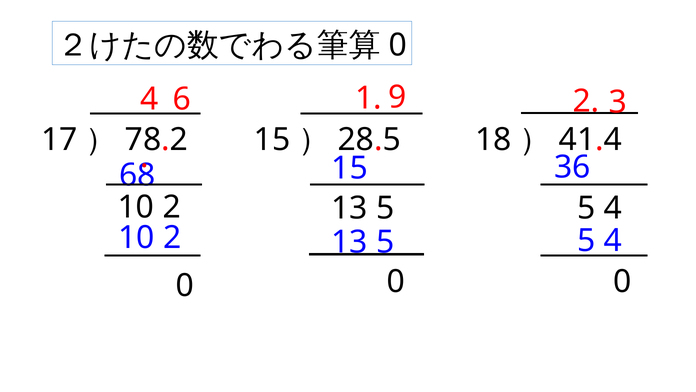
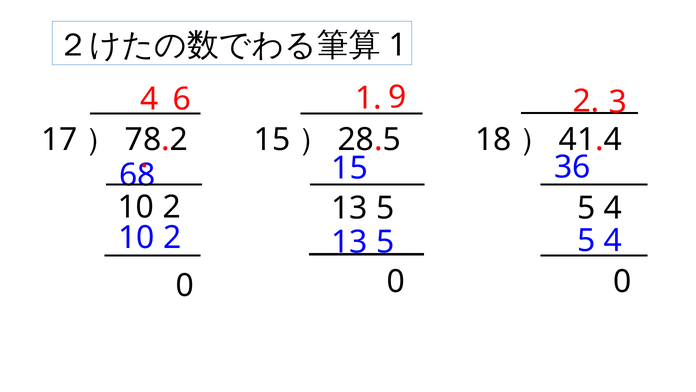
0: 0 -> 1 (398, 45)
